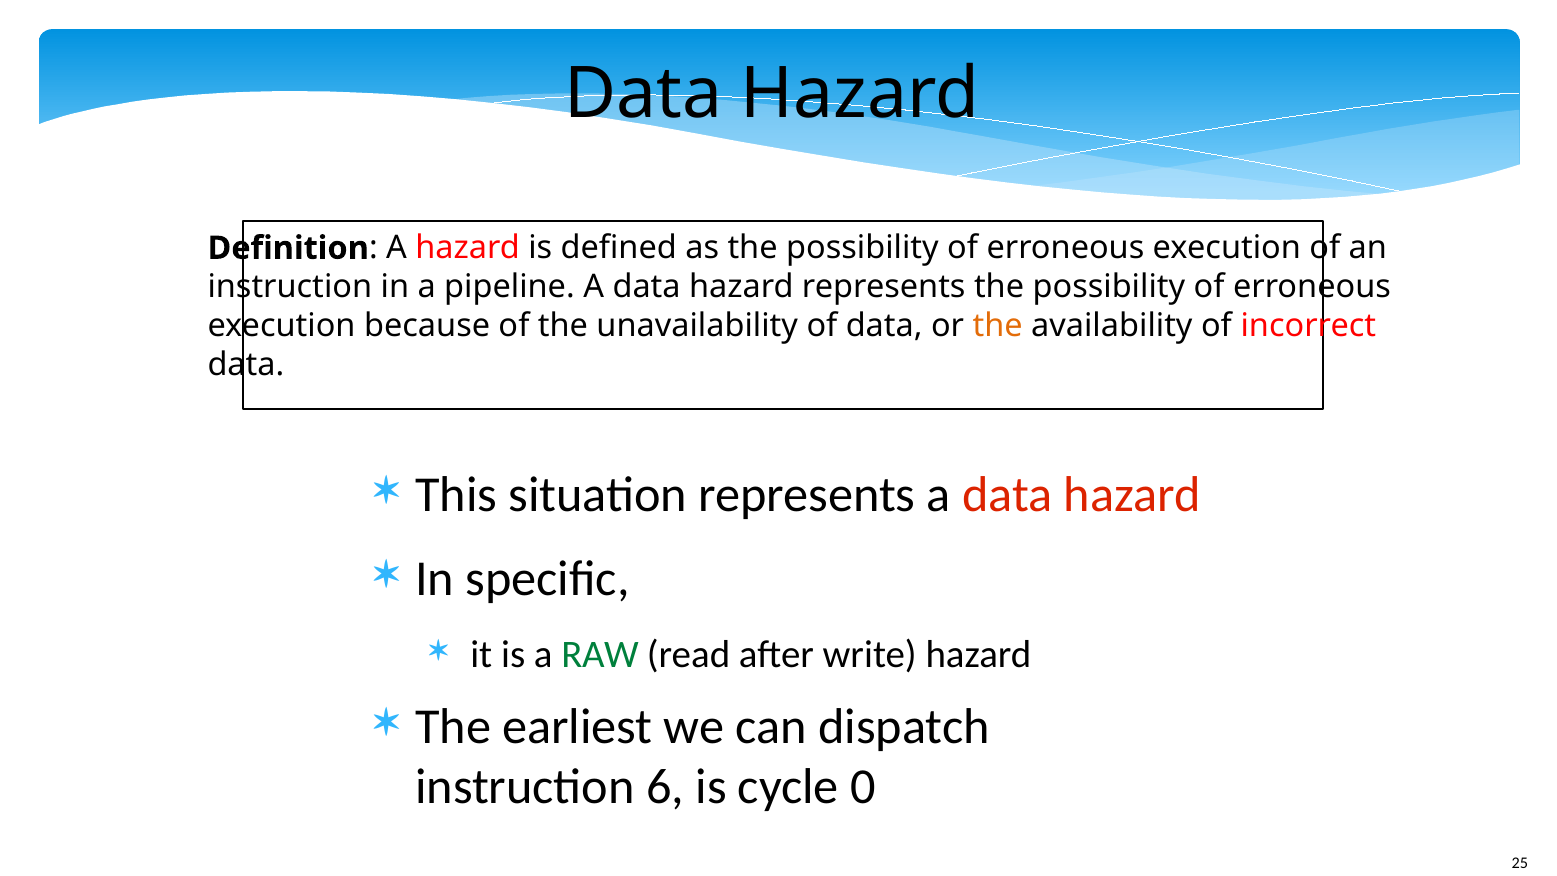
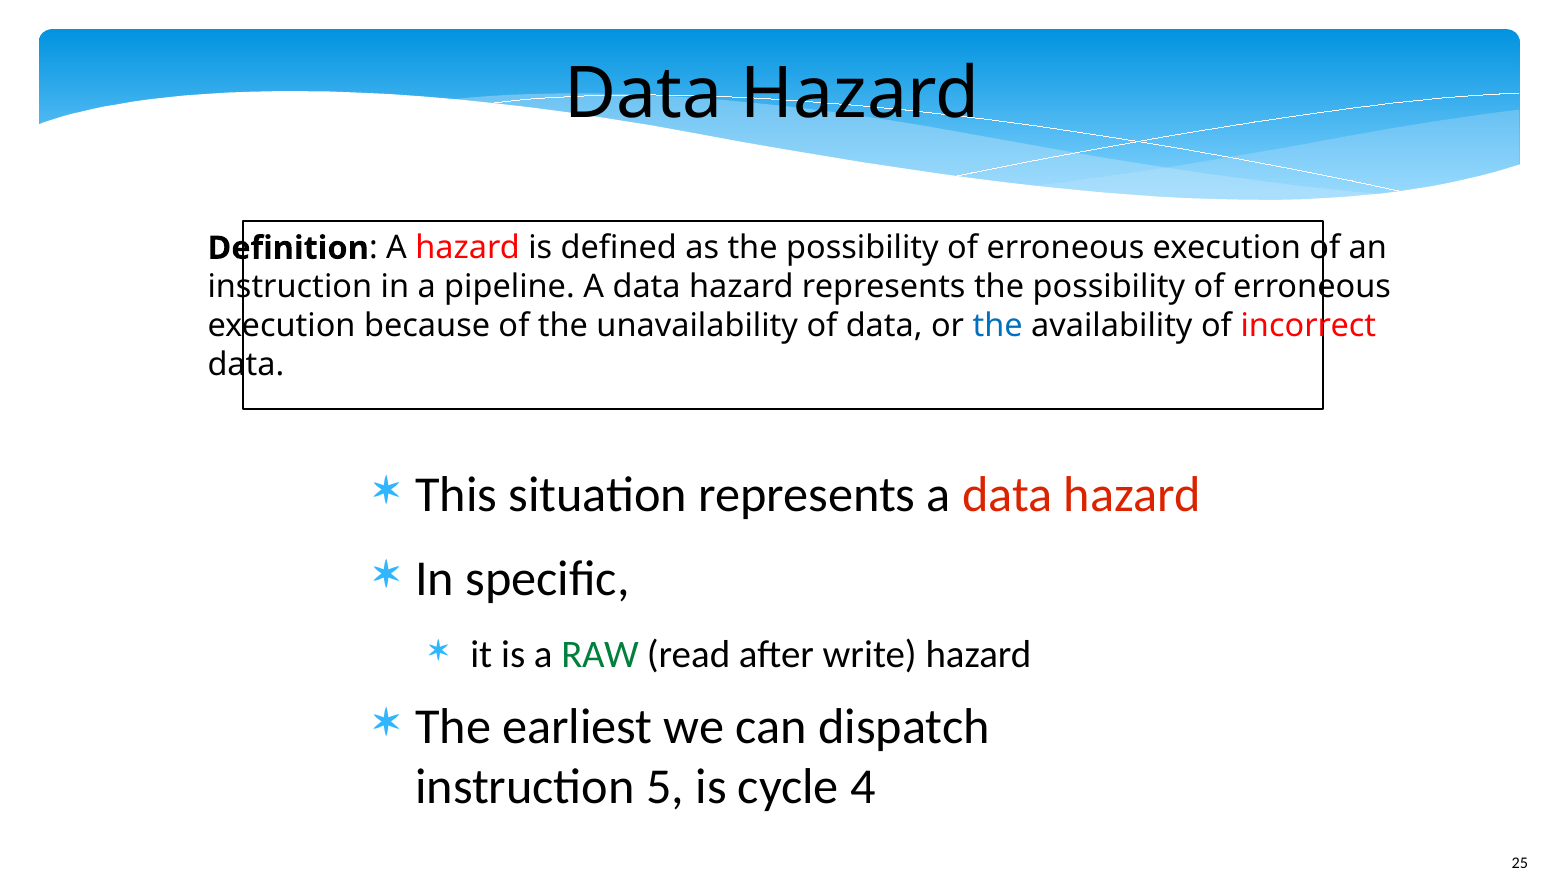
the colour: orange -> blue (998, 326)
6: 6 -> 5 (665, 787)
0: 0 -> 4 (863, 787)
